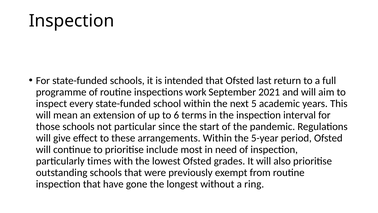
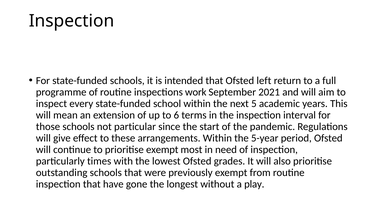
last: last -> left (264, 80)
prioritise include: include -> exempt (162, 149)
ring: ring -> play (254, 184)
